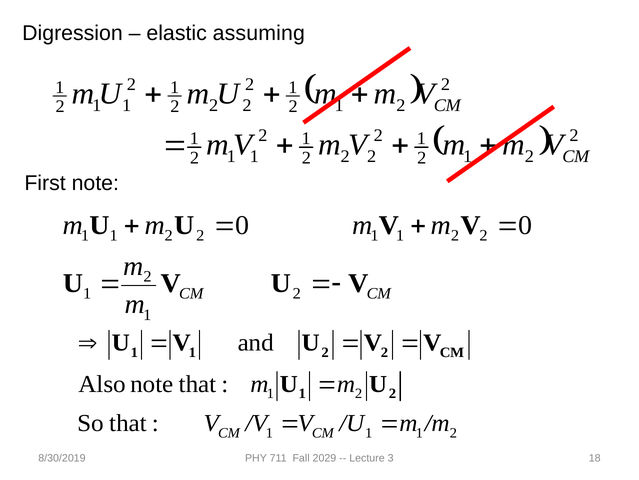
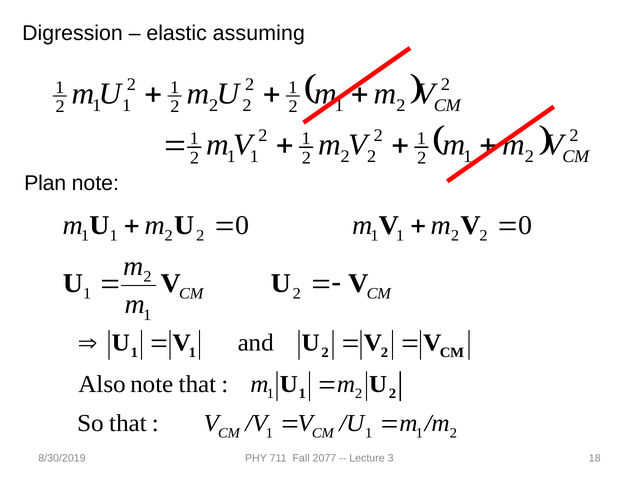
First: First -> Plan (45, 183)
2029: 2029 -> 2077 (324, 458)
